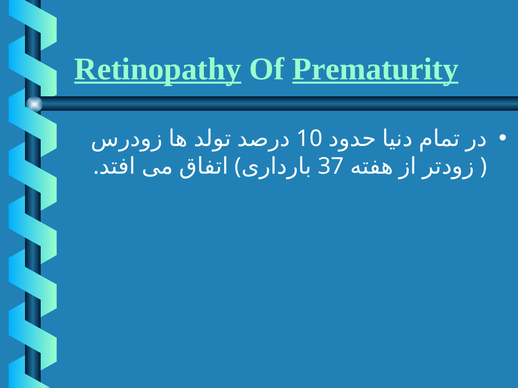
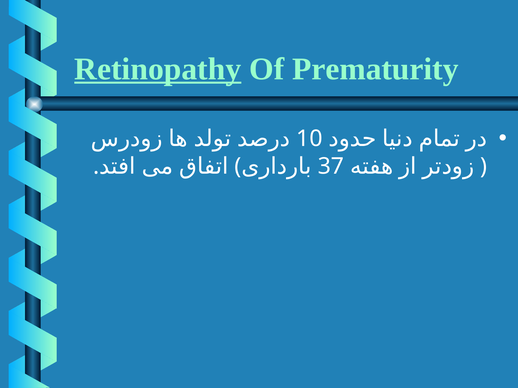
Prematurity underline: present -> none (375, 69)
